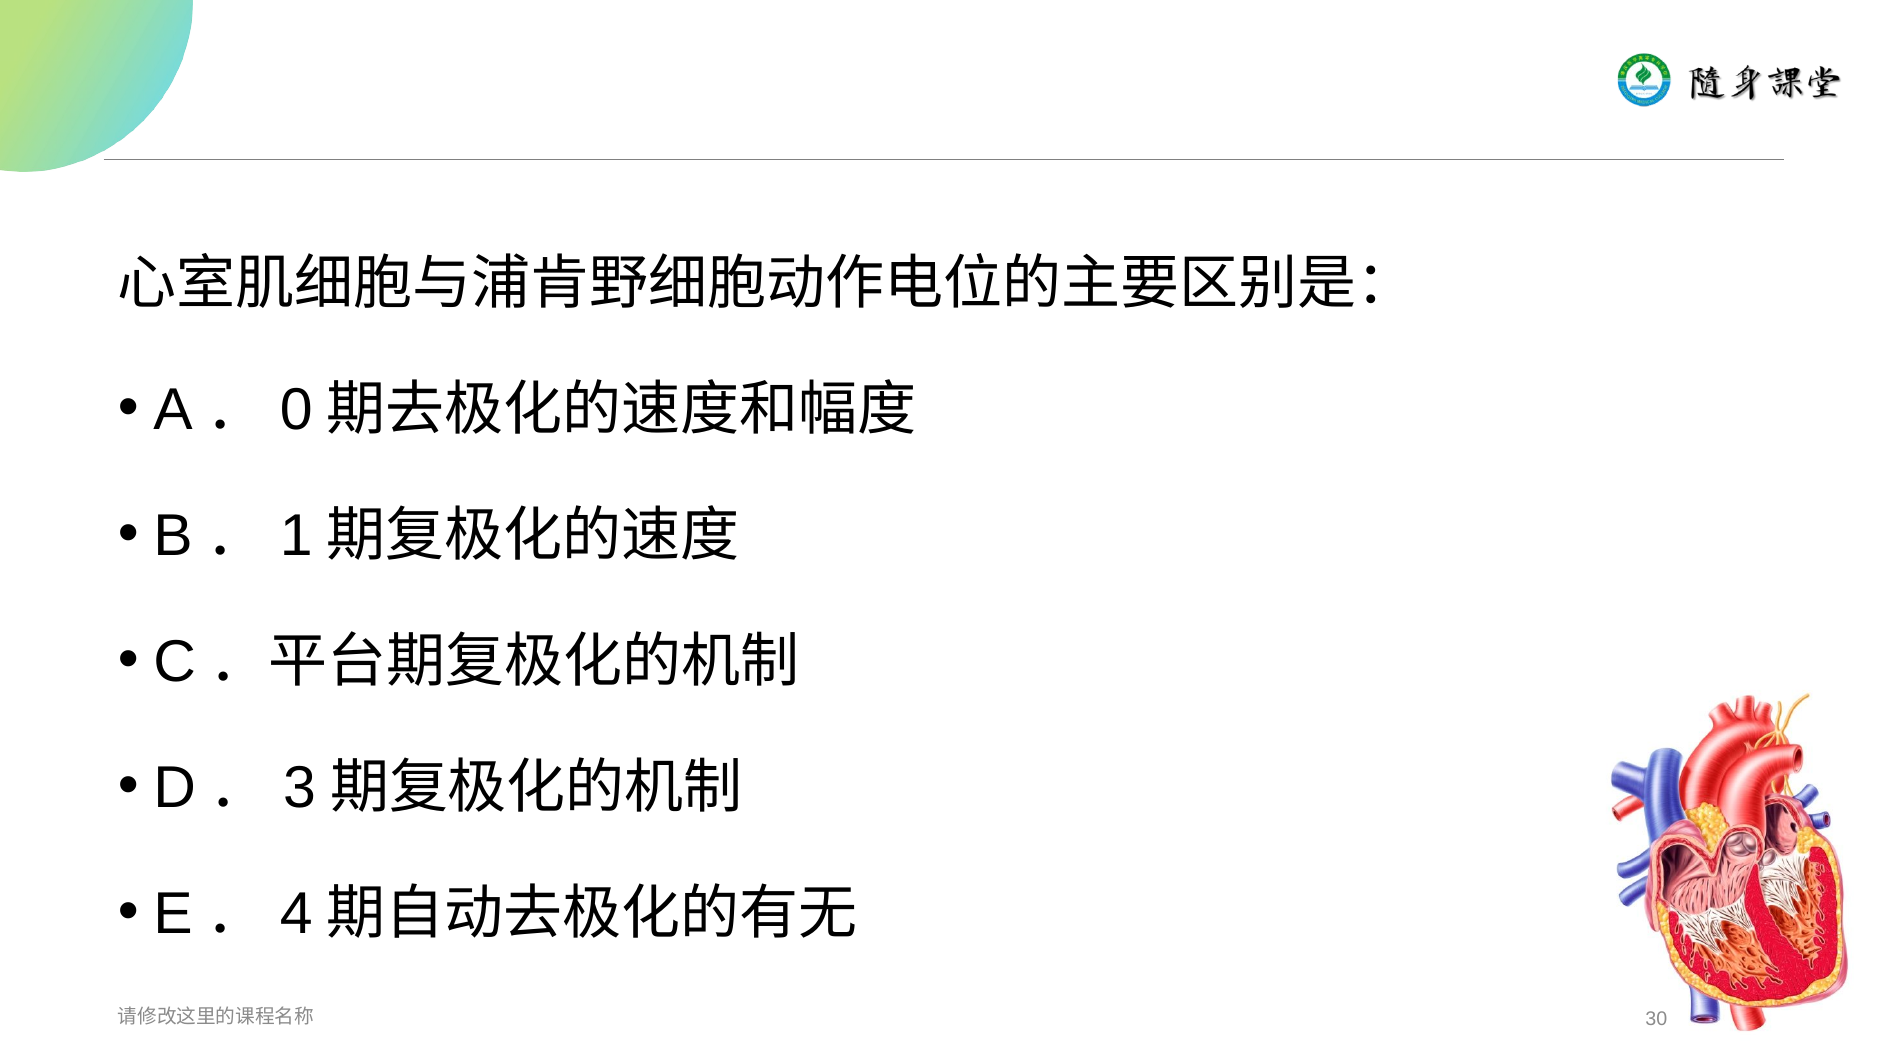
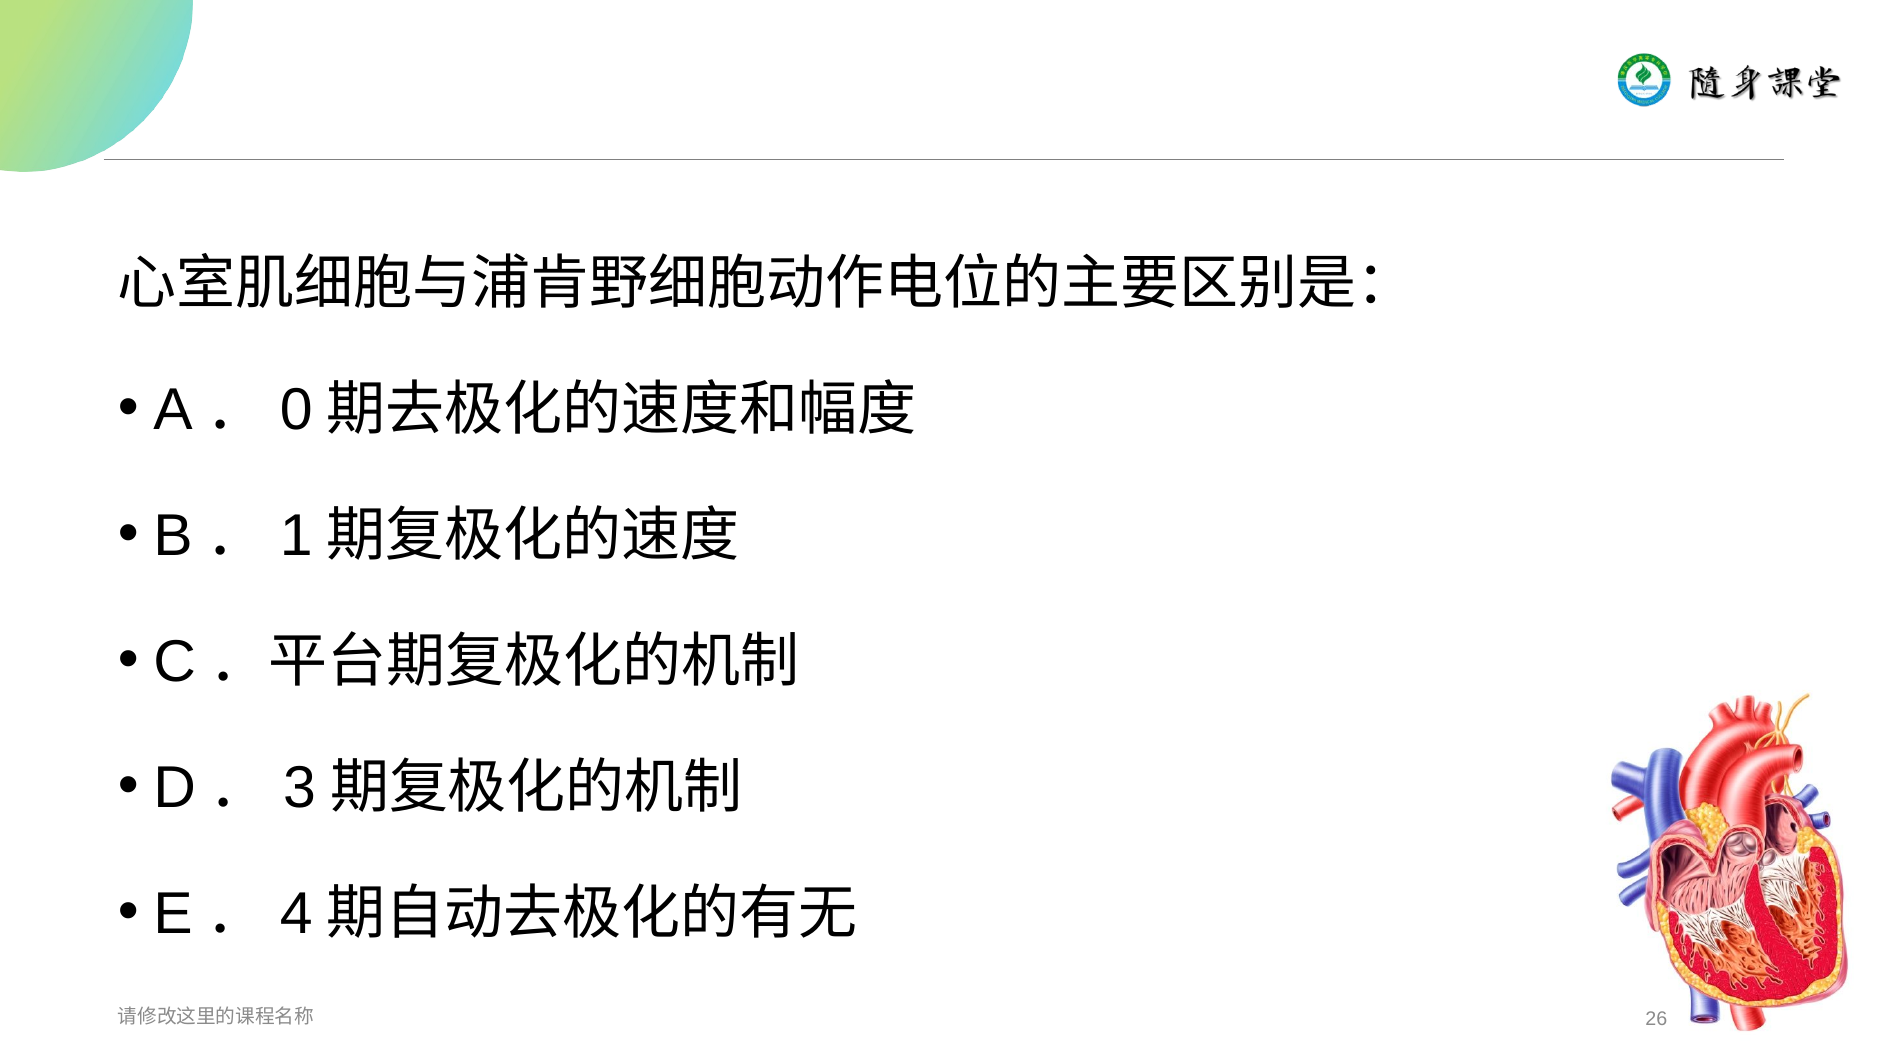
30: 30 -> 26 (1656, 1019)
